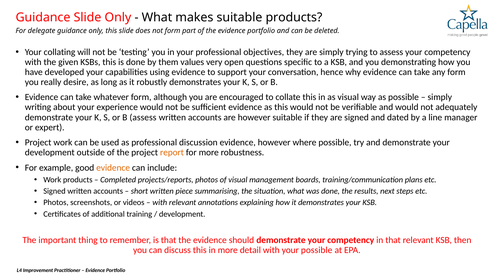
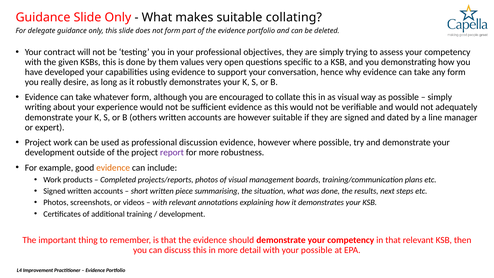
suitable products: products -> collating (294, 17)
collating: collating -> contract (60, 52)
B assess: assess -> others (143, 117)
report colour: orange -> purple (172, 152)
